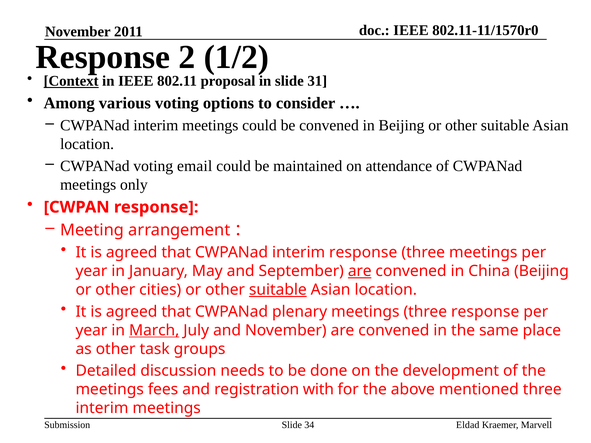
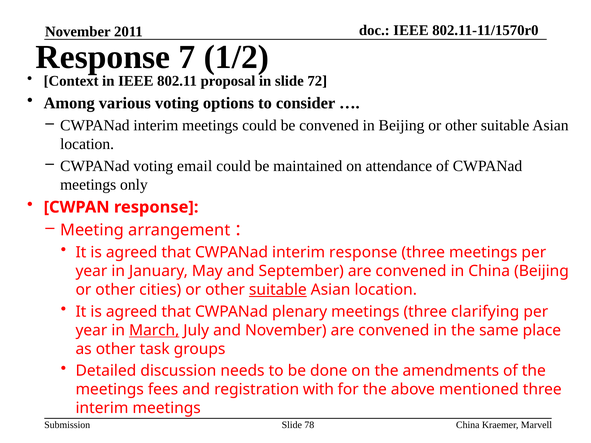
2: 2 -> 7 (187, 57)
Context underline: present -> none (71, 81)
31: 31 -> 72 (317, 81)
are underline: present -> none (360, 271)
three response: response -> clarifying (485, 312)
development: development -> amendments (451, 371)
34: 34 -> 78 (309, 425)
Eldad: Eldad -> China (468, 425)
